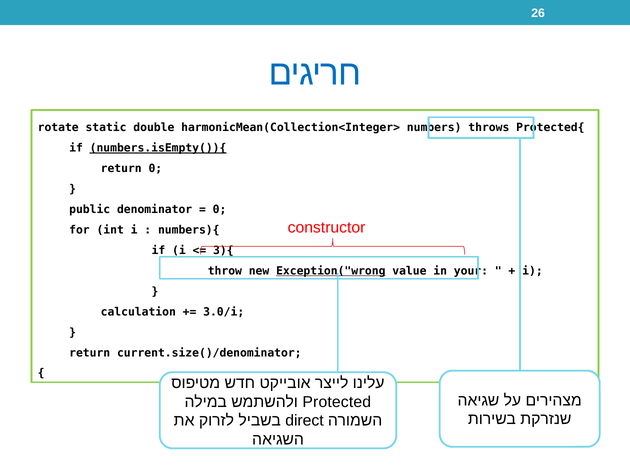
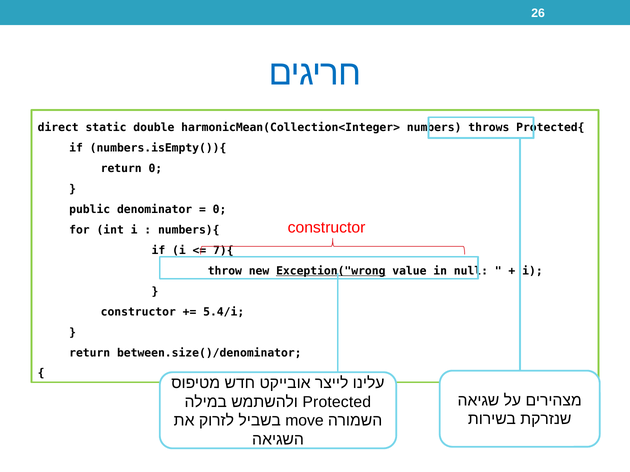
rotate: rotate -> direct (58, 128)
numbers.isEmpty()){ underline: present -> none (158, 148)
3){: 3){ -> 7){ (223, 251)
your: your -> null (471, 271)
calculation: calculation -> constructor (138, 312)
3.0/i: 3.0/i -> 5.4/i (224, 312)
current.size()/denominator: current.size()/denominator -> between.size()/denominator (209, 353)
direct: direct -> move (304, 421)
